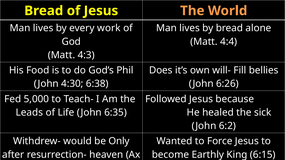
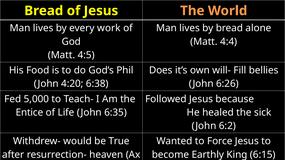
4:3: 4:3 -> 4:5 (86, 55)
4:30: 4:30 -> 4:20 (72, 84)
Leads: Leads -> Entice (29, 113)
Only: Only -> True (119, 141)
